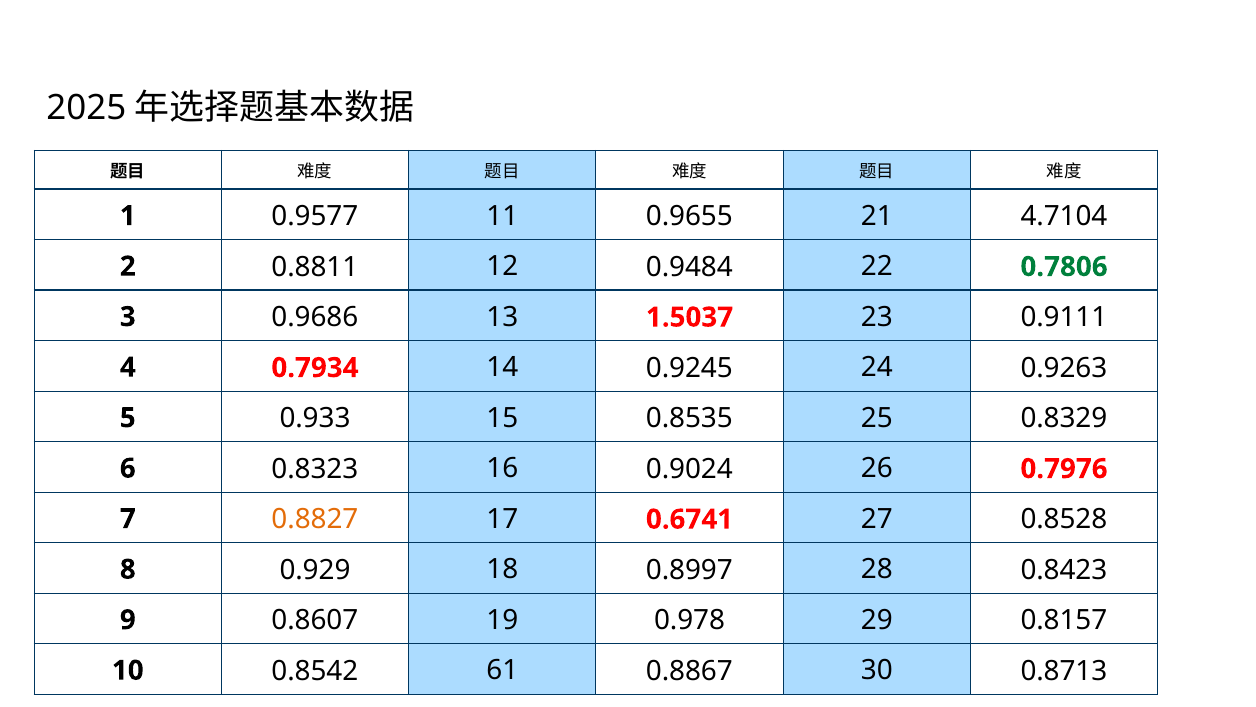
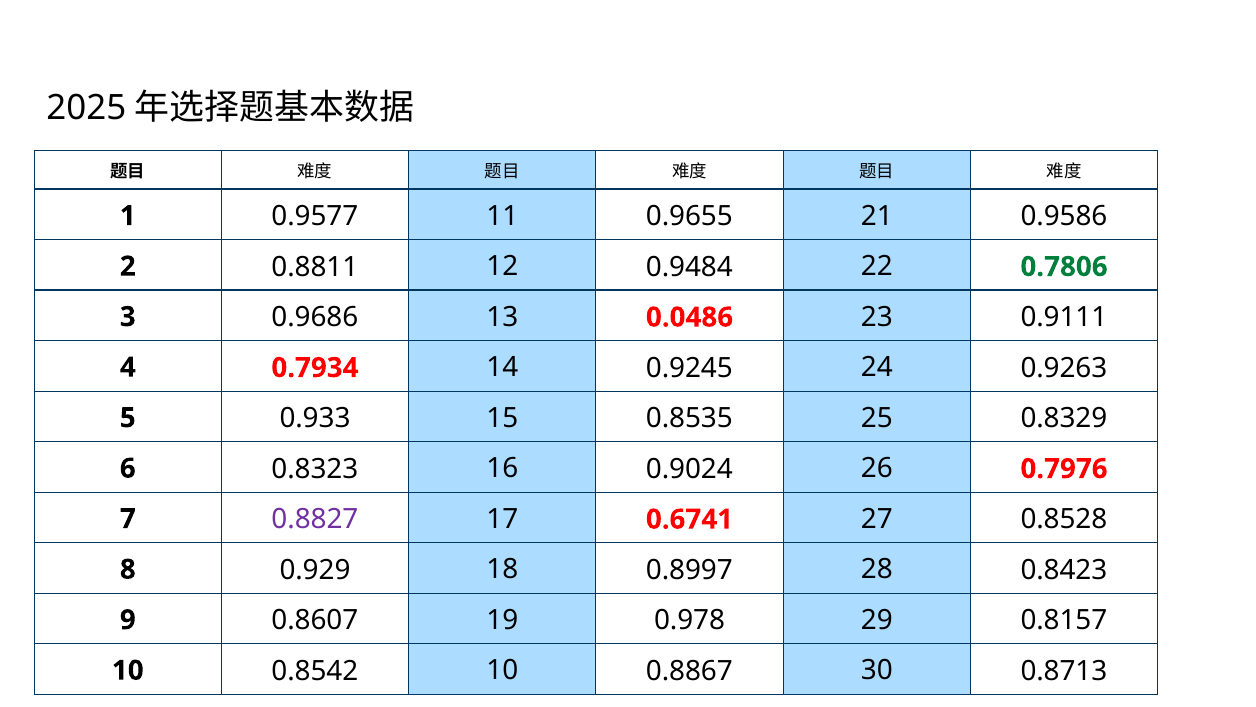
4.7104: 4.7104 -> 0.9586 (1064, 216)
1.5037: 1.5037 -> 0.0486 (690, 317)
0.8827 colour: orange -> purple (315, 519)
0.8542 61: 61 -> 10 (502, 670)
